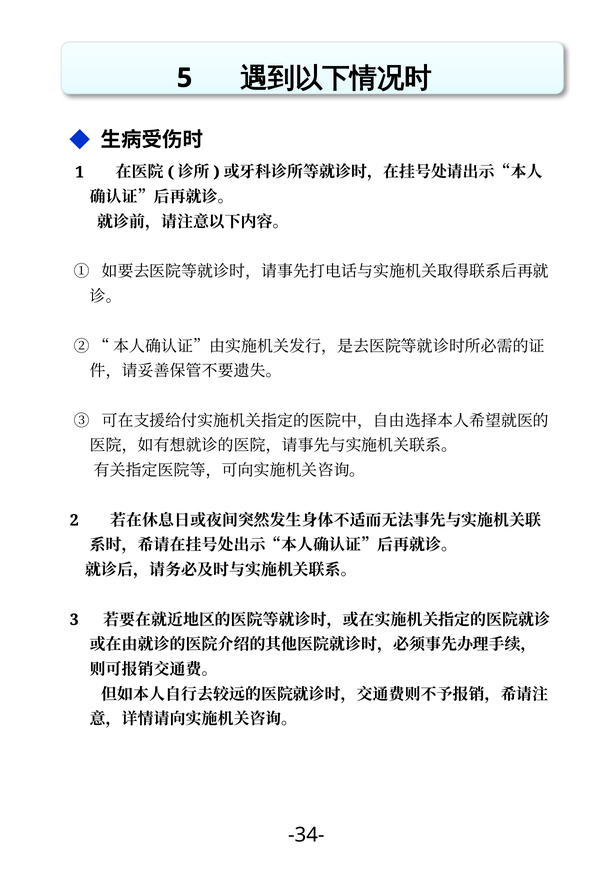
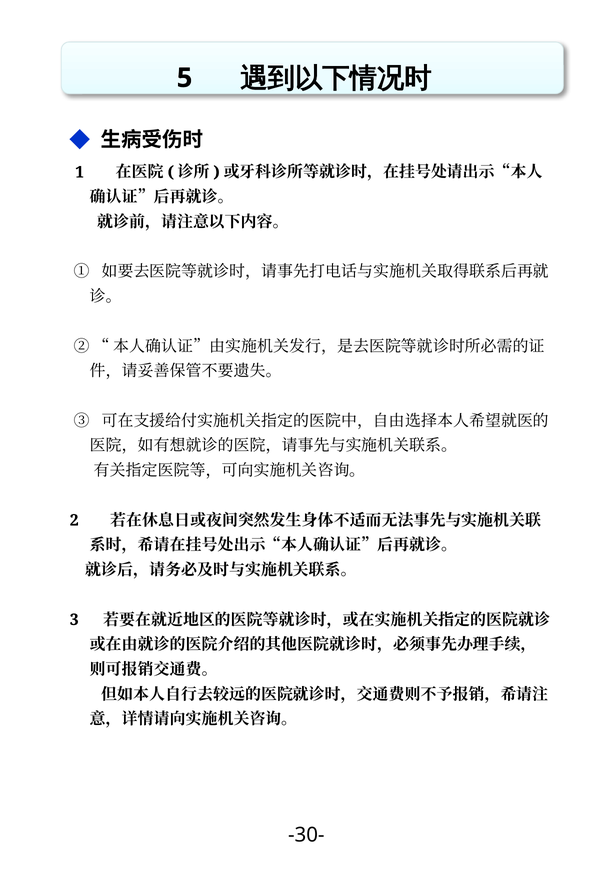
-34-: -34- -> -30- (306, 834)
